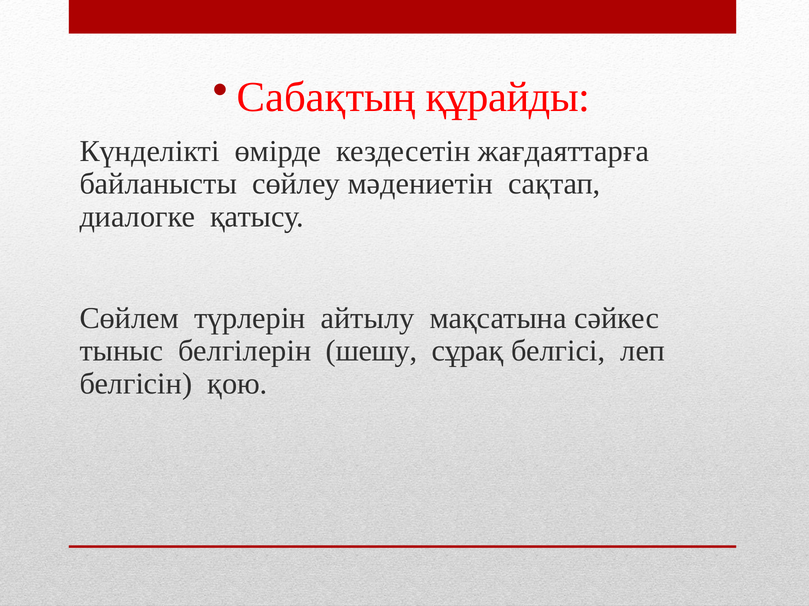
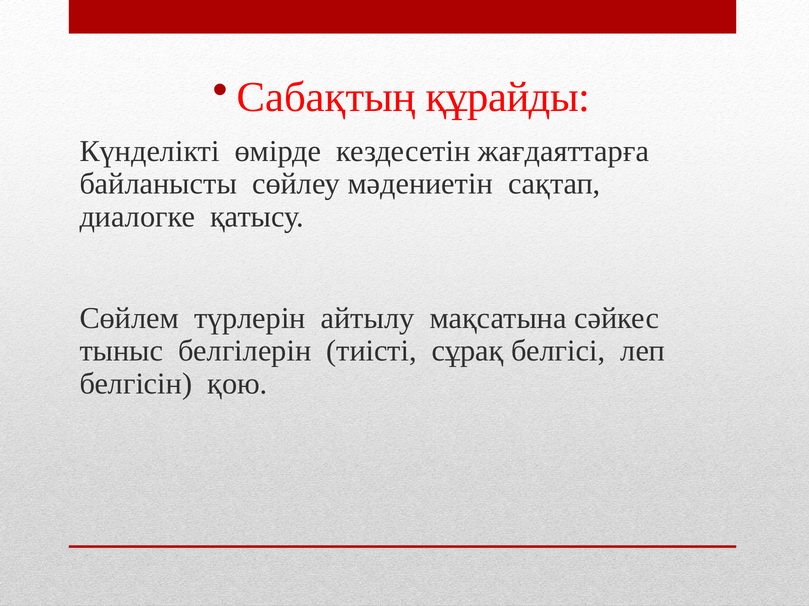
шешу: шешу -> тиісті (371, 351)
